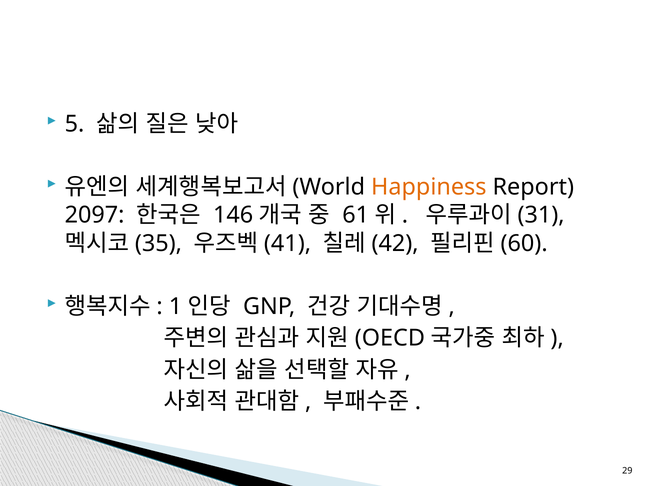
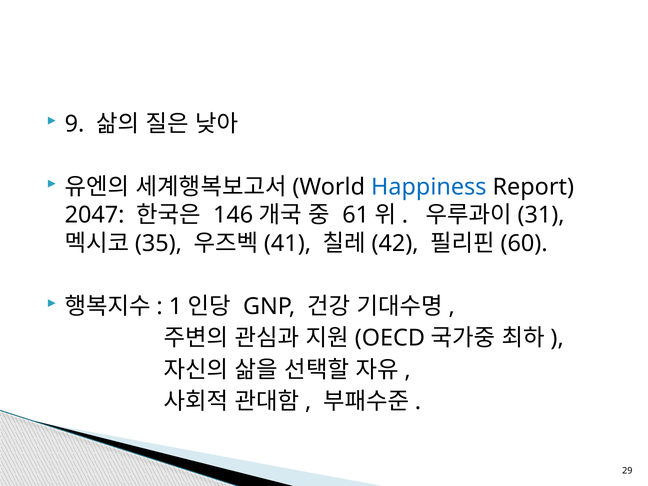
5: 5 -> 9 (75, 124)
Happiness colour: orange -> blue (429, 187)
2097: 2097 -> 2047 (95, 215)
